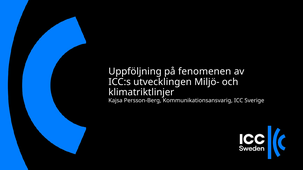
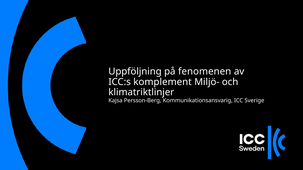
utvecklingen: utvecklingen -> komplement (163, 82)
